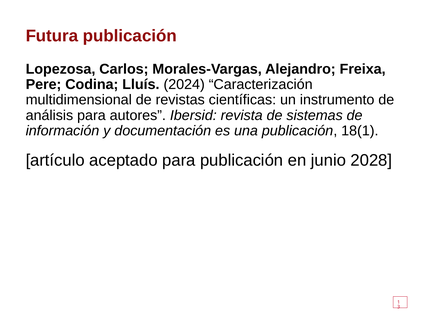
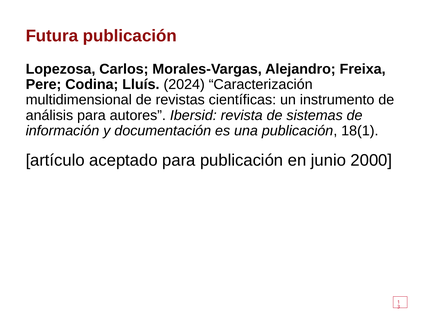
2028: 2028 -> 2000 (371, 160)
